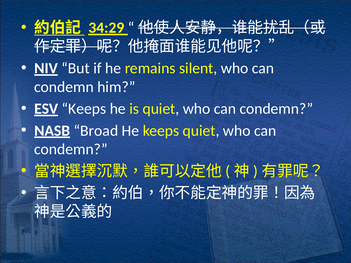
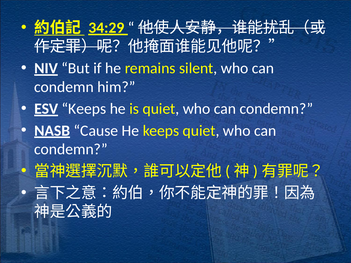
Broad: Broad -> Cause (96, 131)
